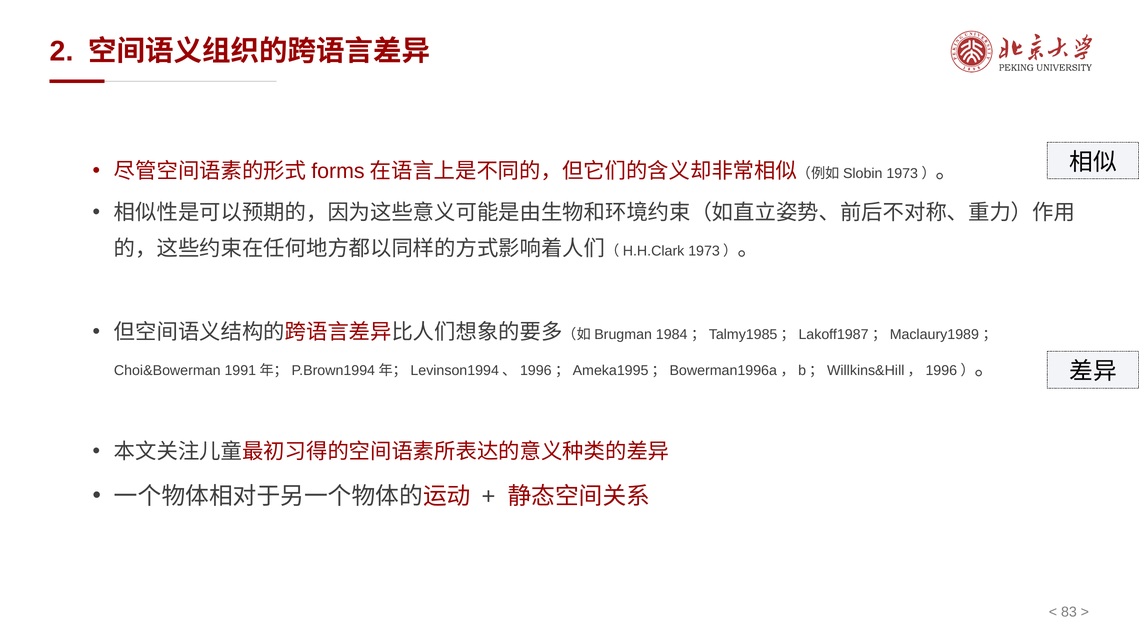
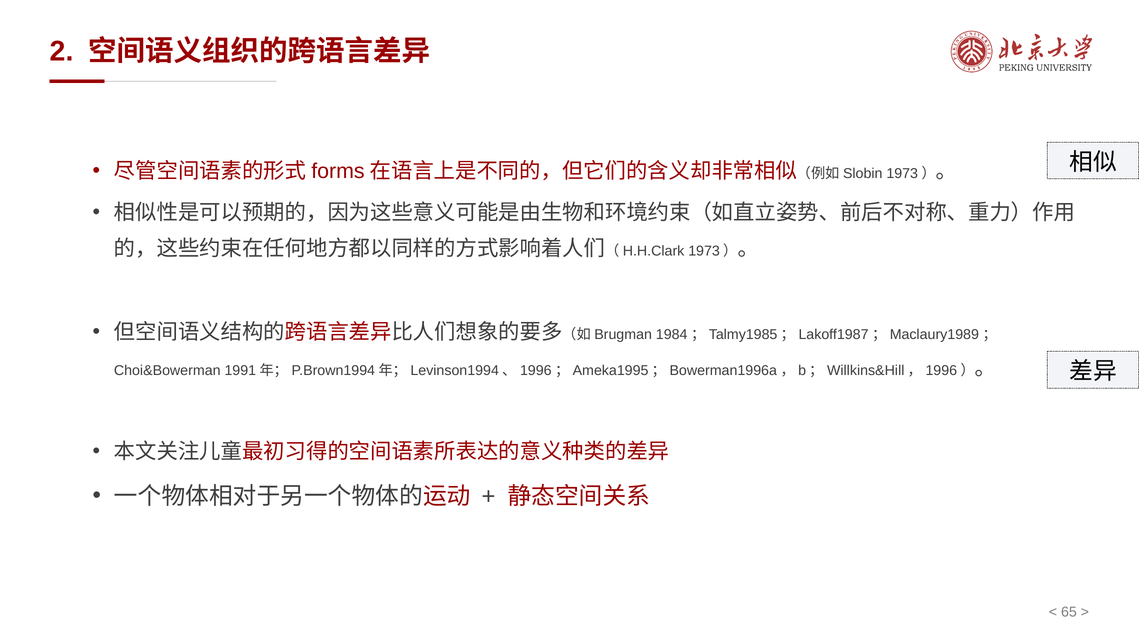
83: 83 -> 65 (1069, 612)
